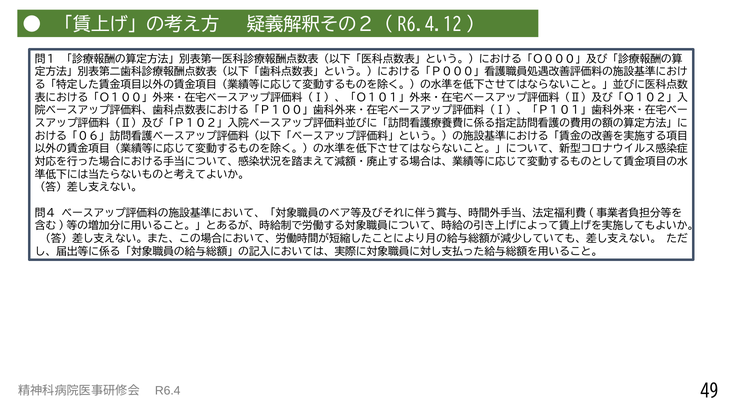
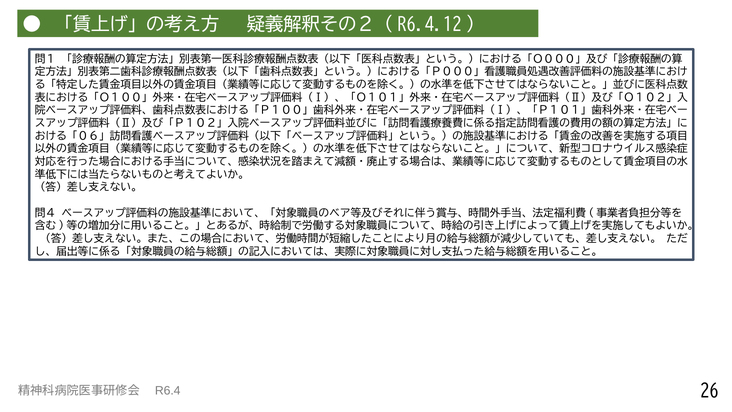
49: 49 -> 26 (709, 391)
